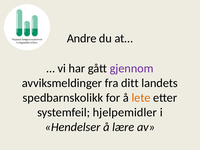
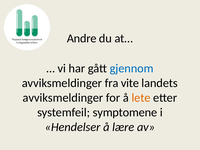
gjennom colour: purple -> blue (132, 68)
ditt: ditt -> vite (130, 83)
spedbarnskolikk: spedbarnskolikk -> avviksmeldinger (63, 98)
hjelpemidler: hjelpemidler -> symptomene (125, 112)
